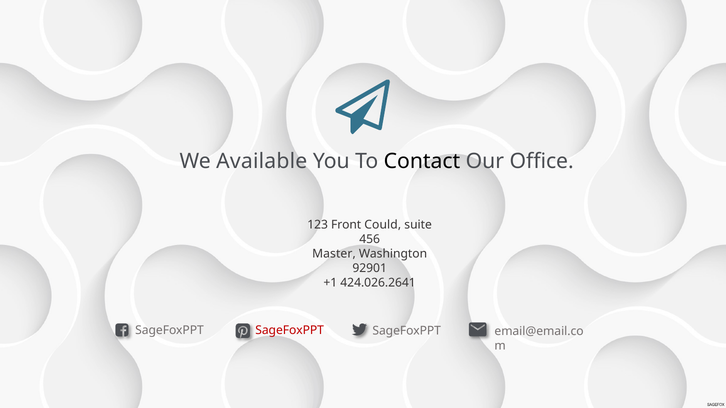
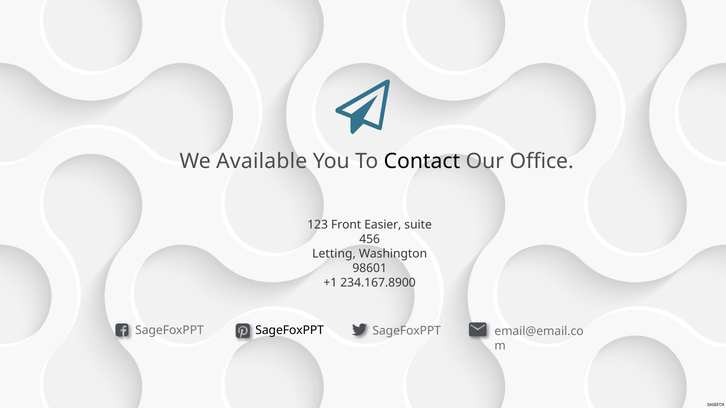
Could: Could -> Easier (383, 225)
Master: Master -> Letting (334, 254)
92901: 92901 -> 98601 (370, 268)
424.026.2641: 424.026.2641 -> 234.167.8900 (378, 283)
SageFoxPPT colour: red -> black (290, 330)
